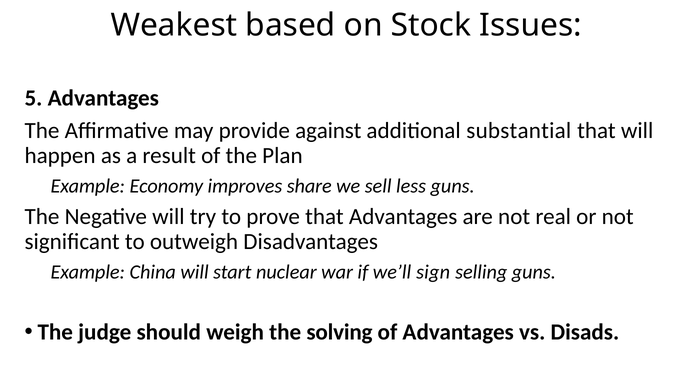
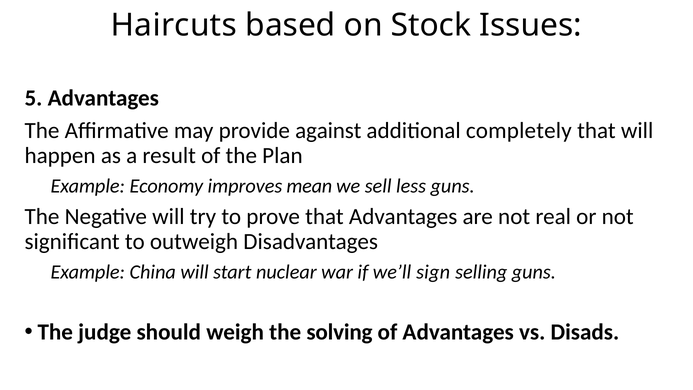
Weakest: Weakest -> Haircuts (174, 25)
substantial: substantial -> completely (519, 130)
share: share -> mean (309, 186)
